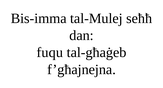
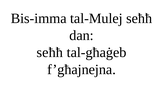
fuqu: fuqu -> seħħ (50, 52)
